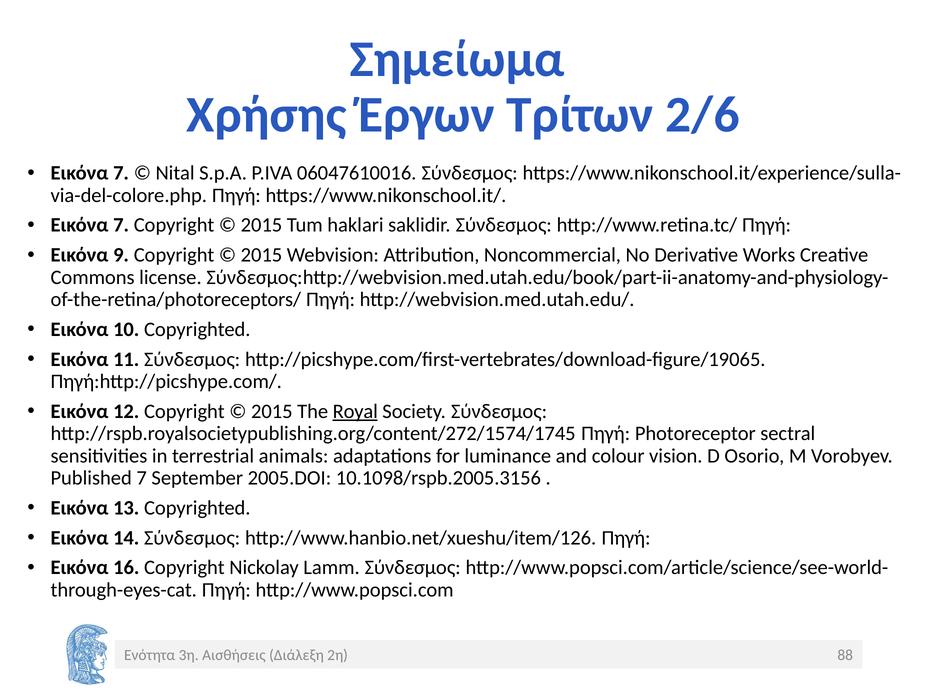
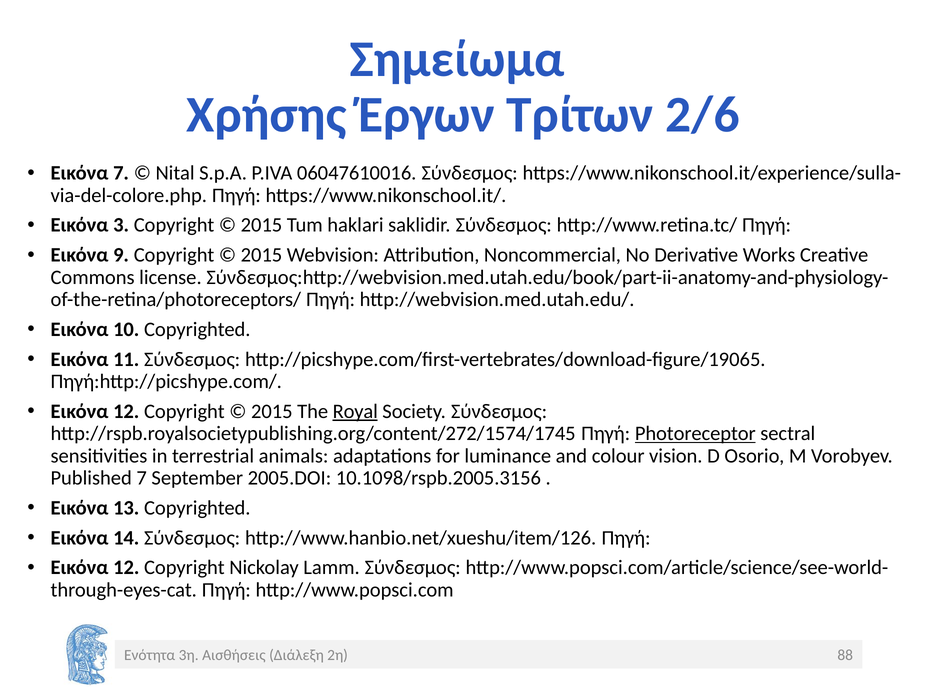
7: 7 -> 3 (121, 225)
Photoreceptor underline: none -> present (695, 434)
16: 16 -> 12 (126, 568)
